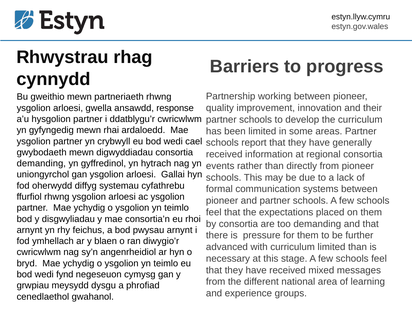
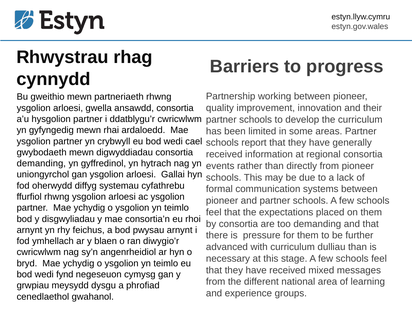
ansawdd response: response -> consortia (175, 108)
curriculum limited: limited -> dulliau (332, 247)
